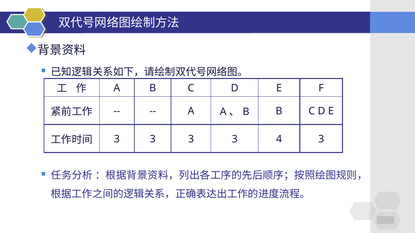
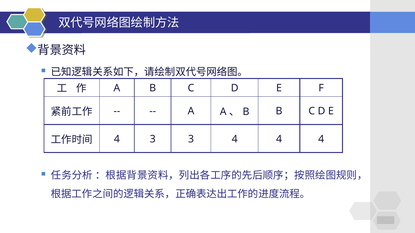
3: 3 -> 4 (117, 139)
3: 3 -> 4 (235, 139)
3: 3 -> 4 (321, 139)
